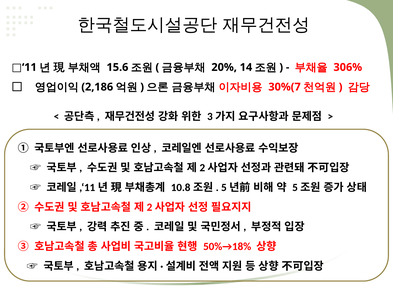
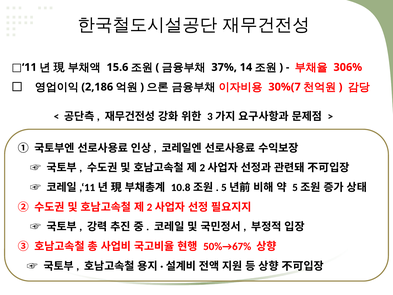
20%: 20% -> 37% (224, 67)
50%→18%: 50%→18% -> 50%→67% (227, 246)
